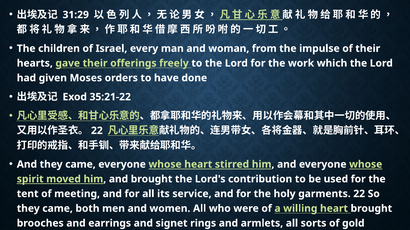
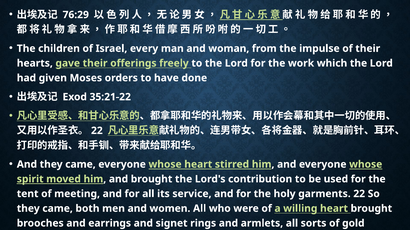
31:29: 31:29 -> 76:29 (76, 15)
